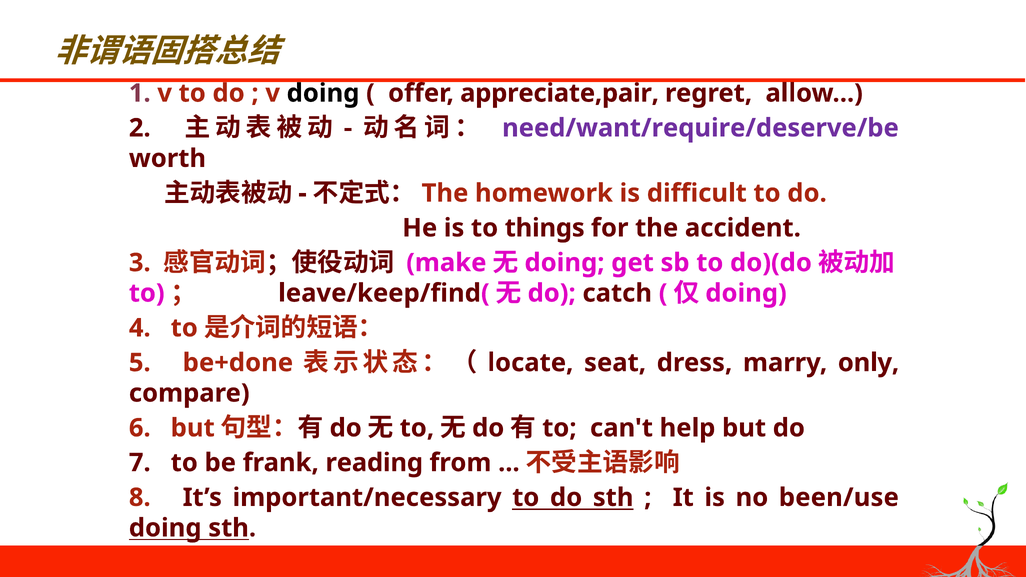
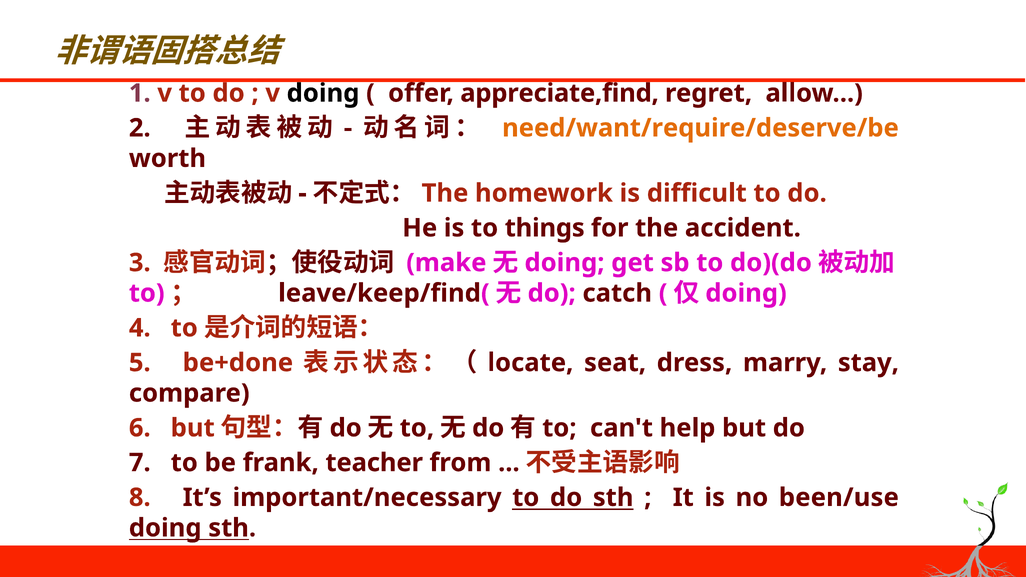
appreciate,pair: appreciate,pair -> appreciate,find (560, 93)
need/want/require/deserve/be colour: purple -> orange (700, 128)
only: only -> stay (868, 363)
reading: reading -> teacher (374, 463)
